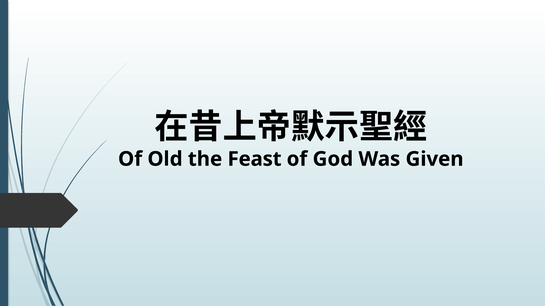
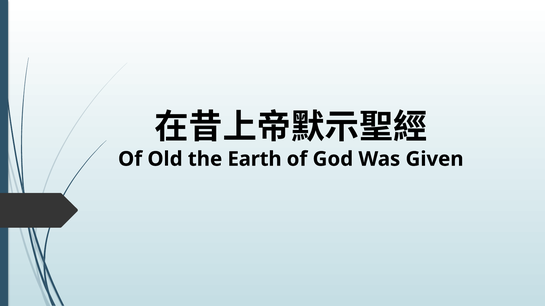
Feast: Feast -> Earth (255, 159)
